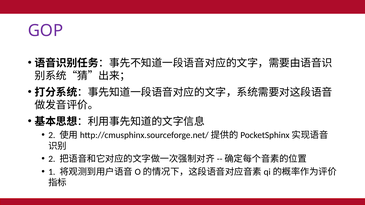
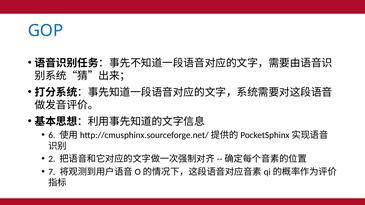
GOP colour: purple -> blue (46, 31)
2: 2 -> 6 (52, 135)
1: 1 -> 7 (52, 172)
